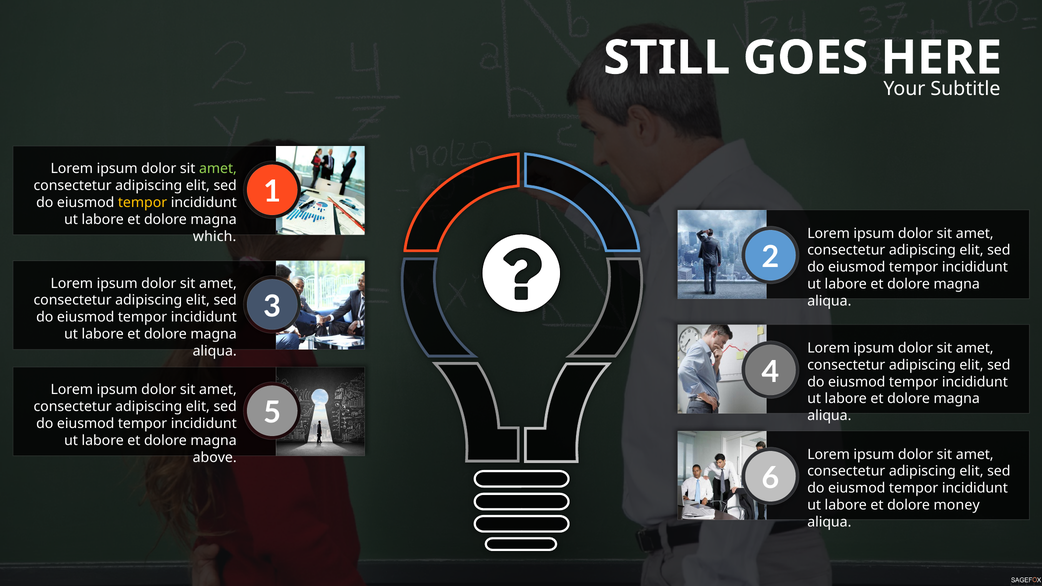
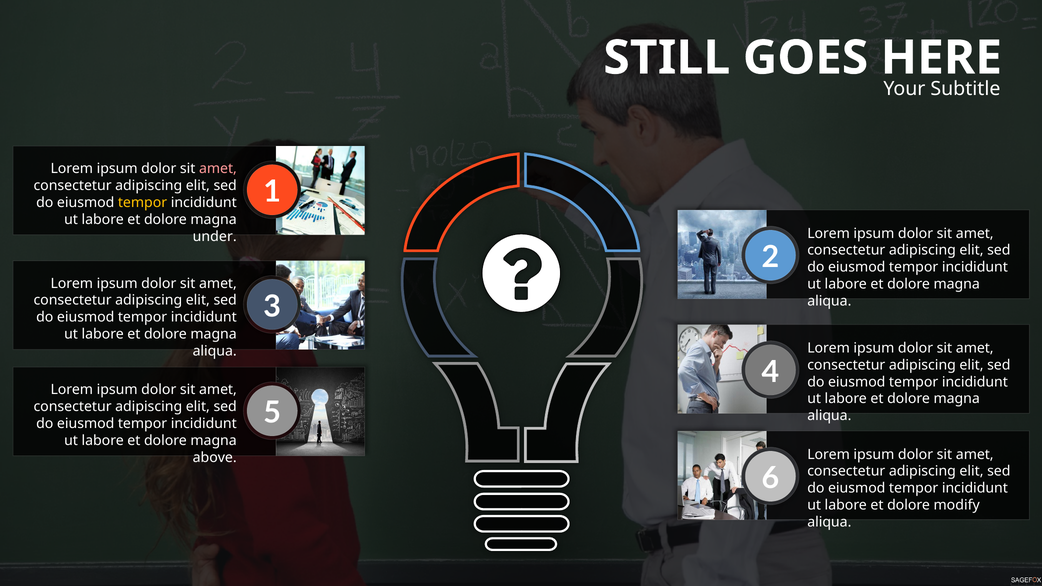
amet colour: light green -> pink (218, 169)
which: which -> under (215, 237)
money: money -> modify (957, 505)
